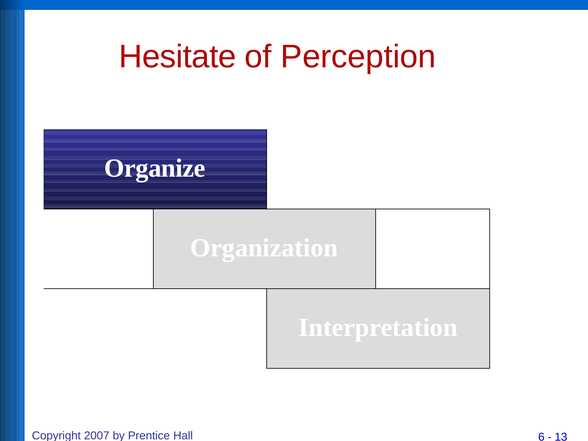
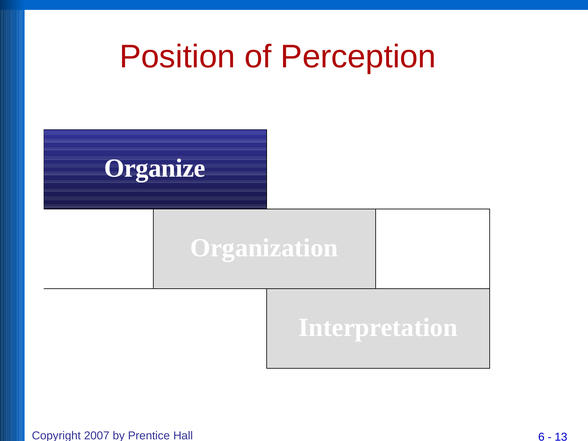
Hesitate: Hesitate -> Position (177, 57)
